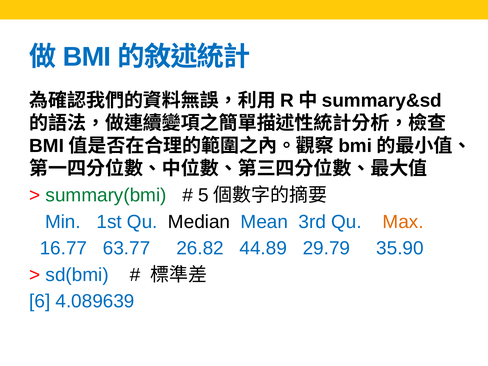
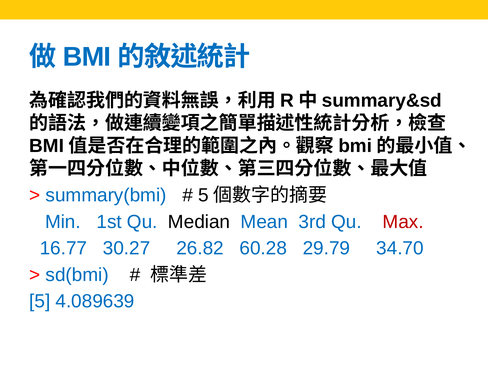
summary(bmi colour: green -> blue (106, 195)
Max colour: orange -> red (403, 222)
63.77: 63.77 -> 30.27 (127, 248)
44.89: 44.89 -> 60.28 (263, 248)
35.90: 35.90 -> 34.70 (400, 248)
6: 6 -> 5 (40, 301)
